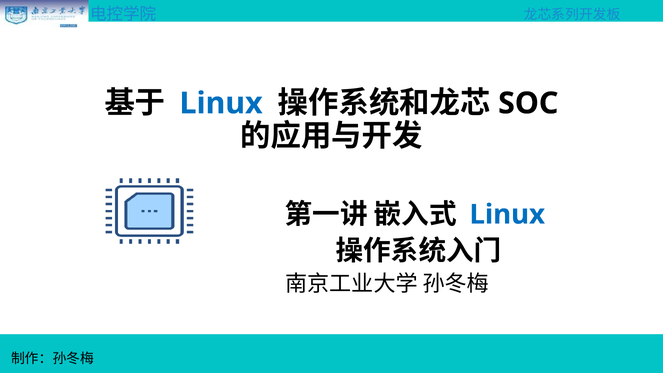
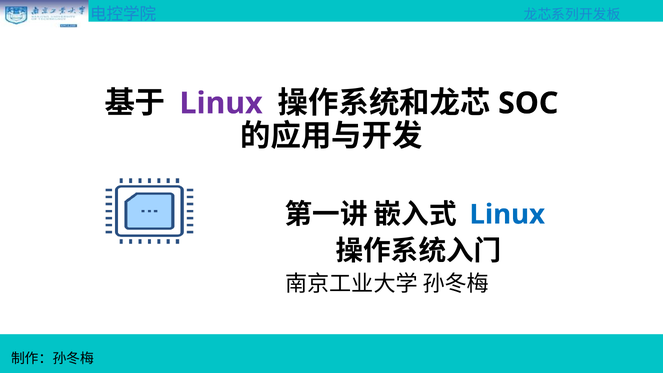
Linux colour: blue -> purple (221, 103)
